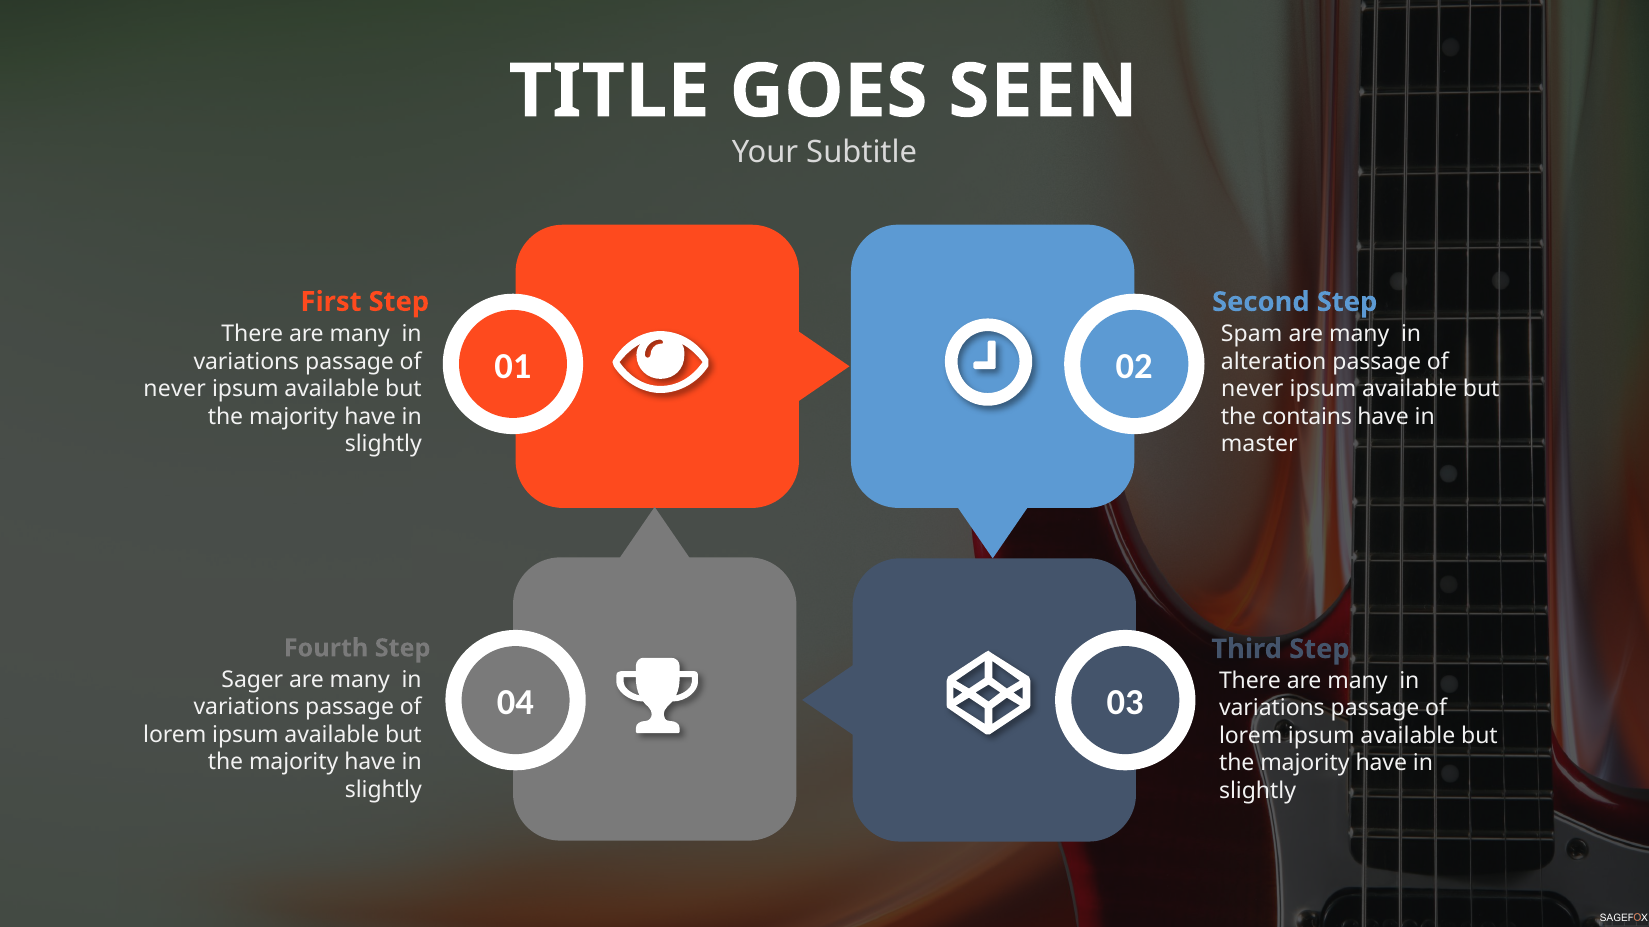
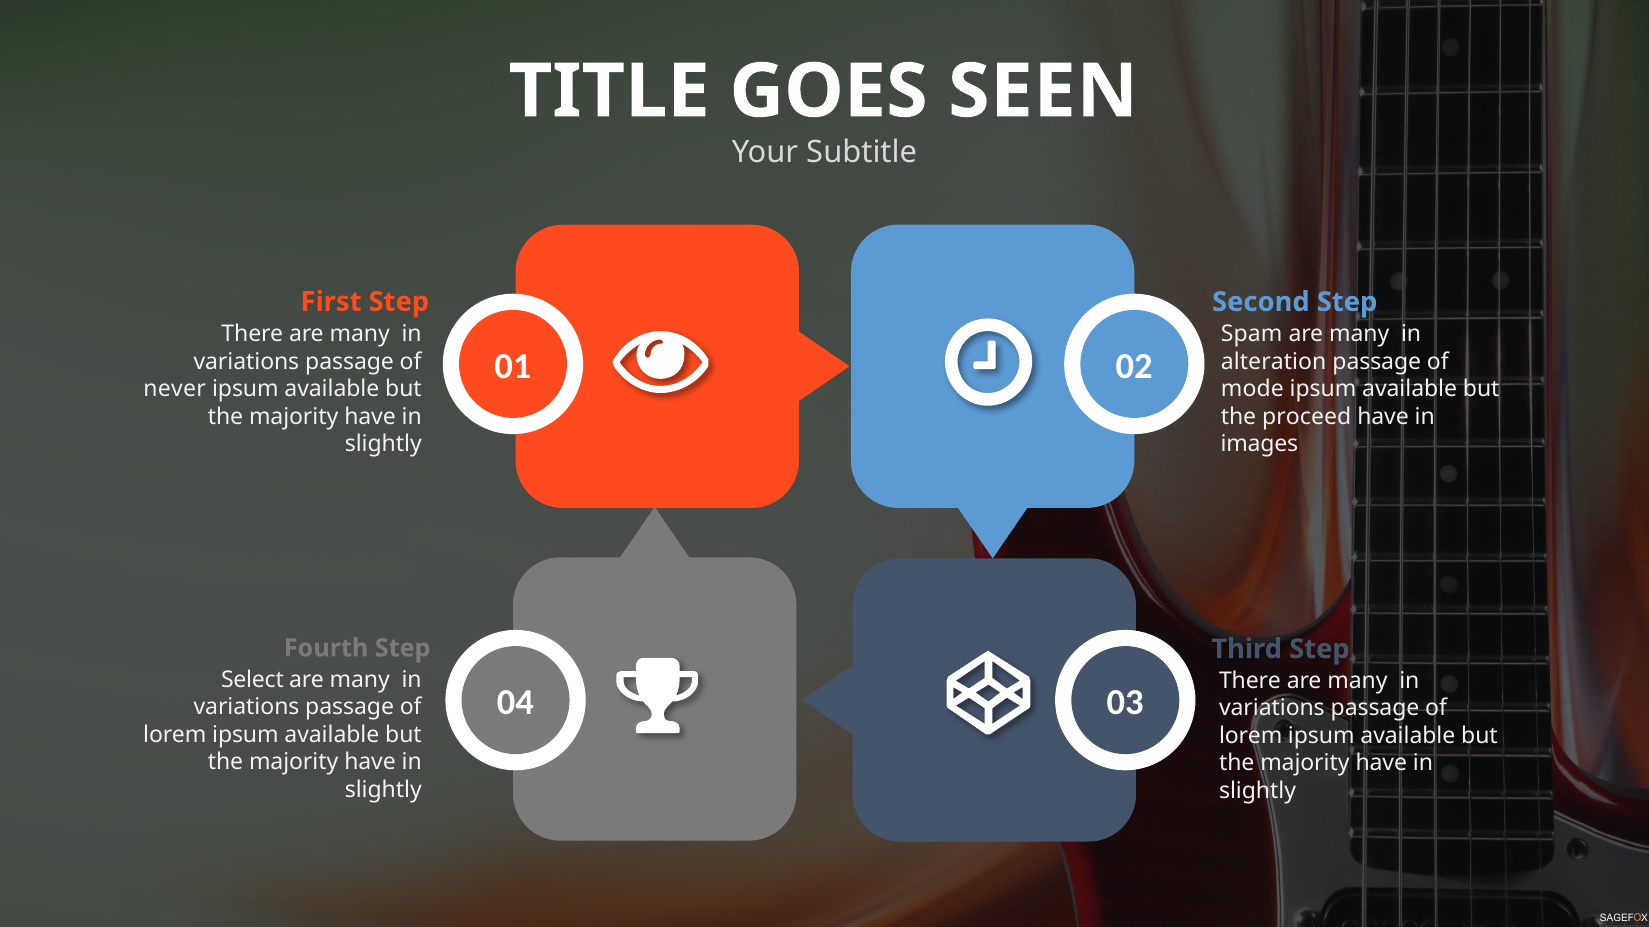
never: never -> mode (1252, 389)
contains: contains -> proceed (1307, 417)
master: master -> images (1259, 444)
Sager: Sager -> Select (252, 680)
